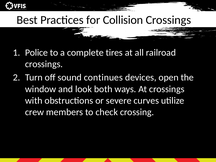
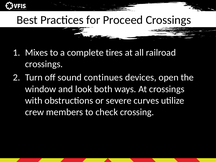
Collision: Collision -> Proceed (123, 20)
Police: Police -> Mixes (36, 53)
